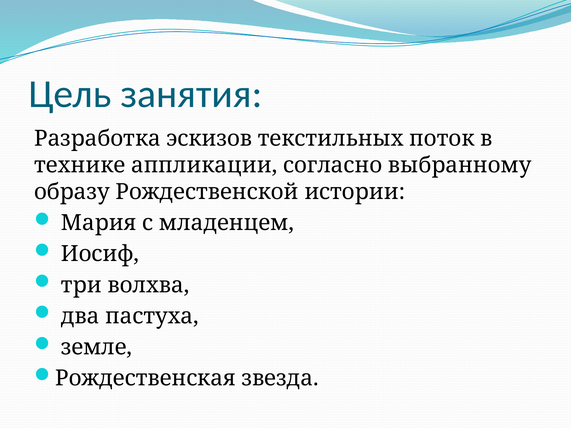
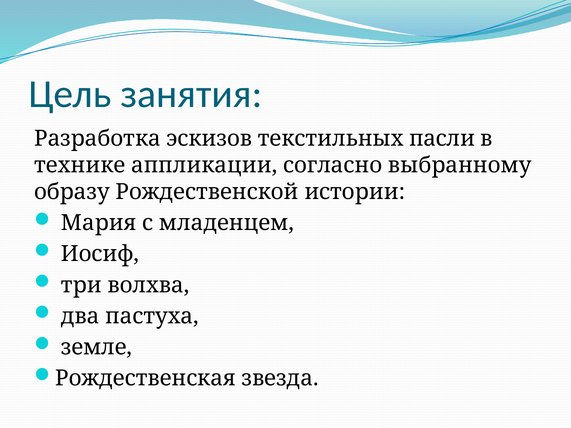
поток: поток -> пасли (442, 139)
